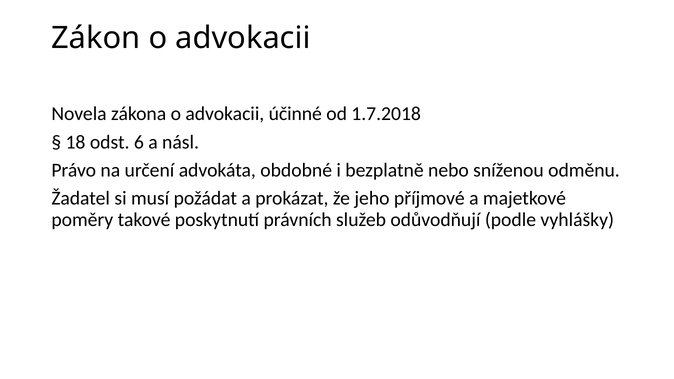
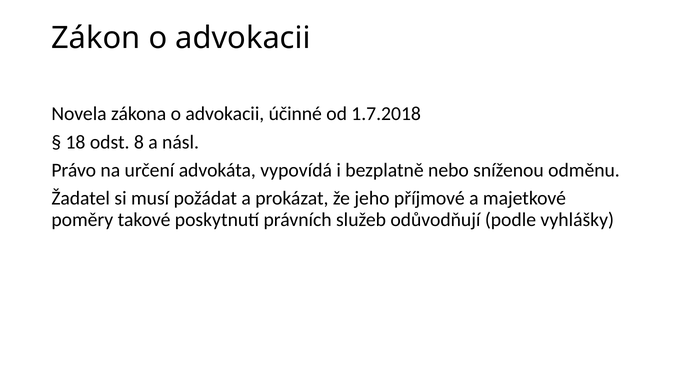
6: 6 -> 8 (139, 142)
obdobné: obdobné -> vypovídá (296, 170)
